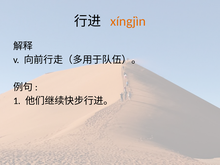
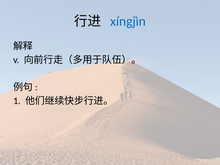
xíngjìn colour: orange -> blue (128, 21)
